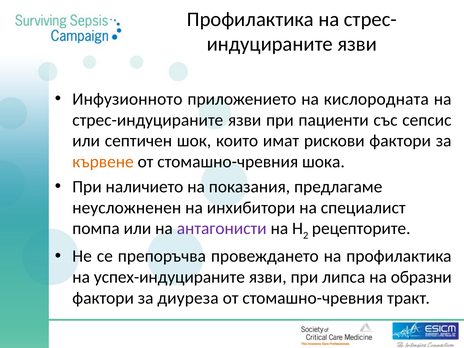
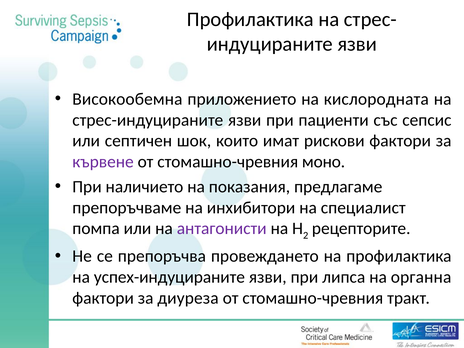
Инфузионното: Инфузионното -> Високообемна (127, 99)
кървене colour: orange -> purple (103, 162)
шока: шока -> моно (324, 162)
неусложненен: неусложненен -> препоръчваме (127, 208)
образни: образни -> органна (421, 277)
